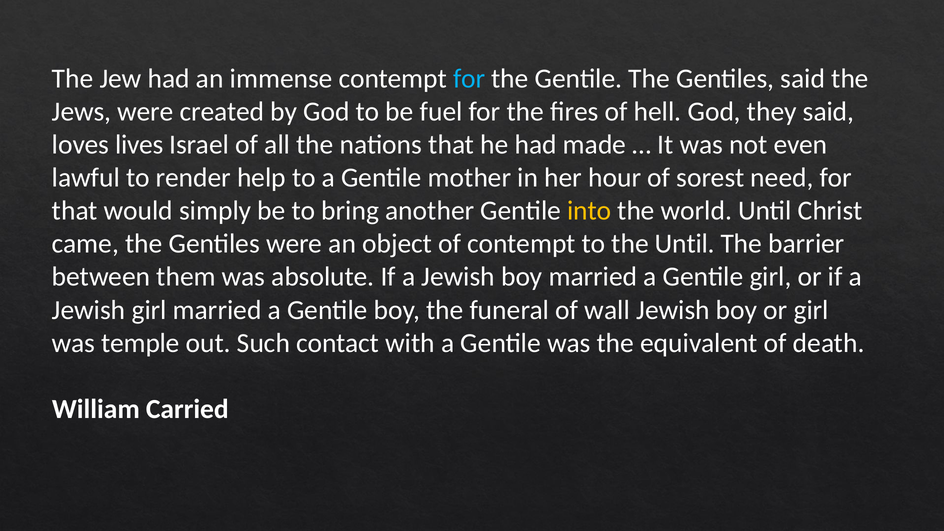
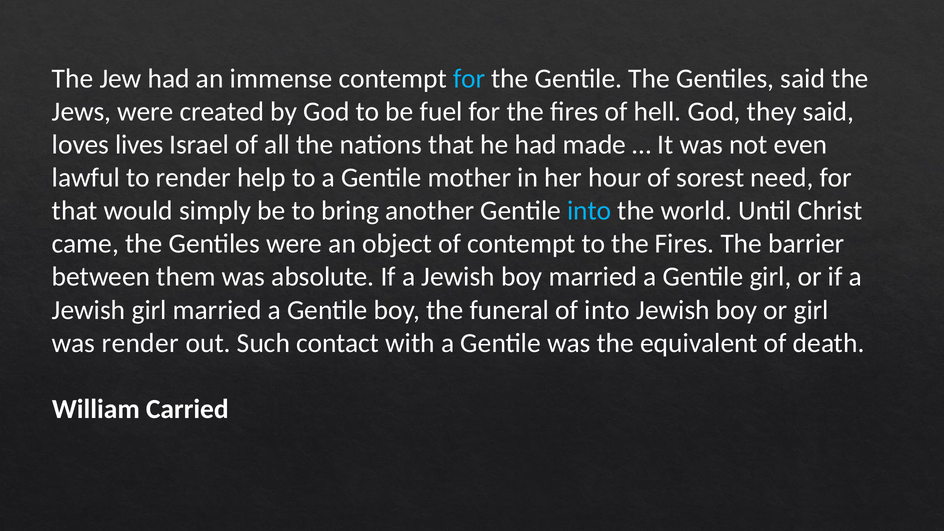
into colour: yellow -> light blue (589, 211)
to the Until: Until -> Fires (685, 244)
of wall: wall -> into (607, 310)
was temple: temple -> render (140, 343)
